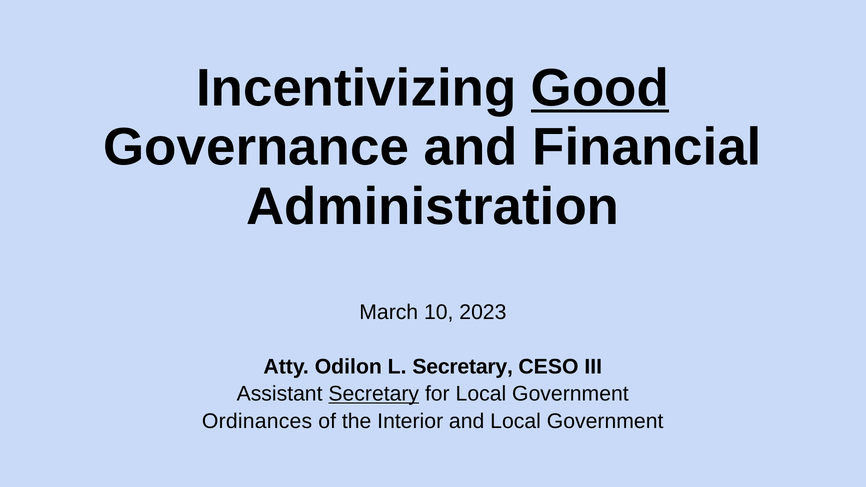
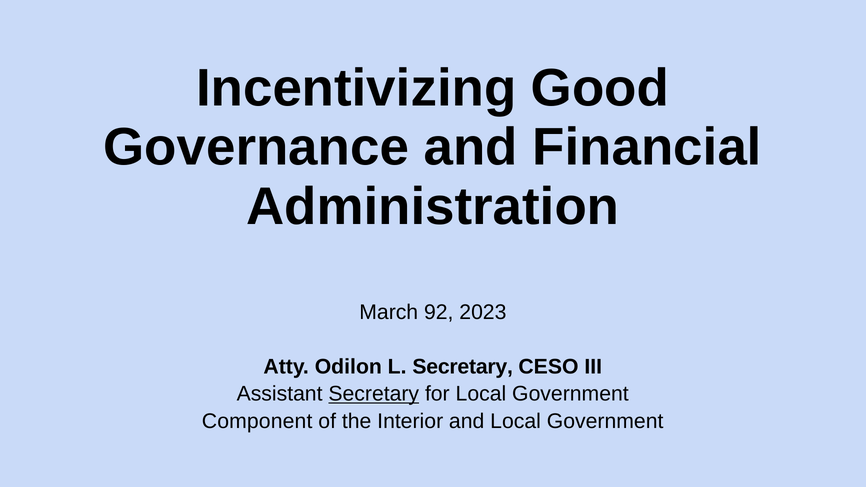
Good underline: present -> none (600, 88)
10: 10 -> 92 (439, 312)
Ordinances: Ordinances -> Component (257, 421)
